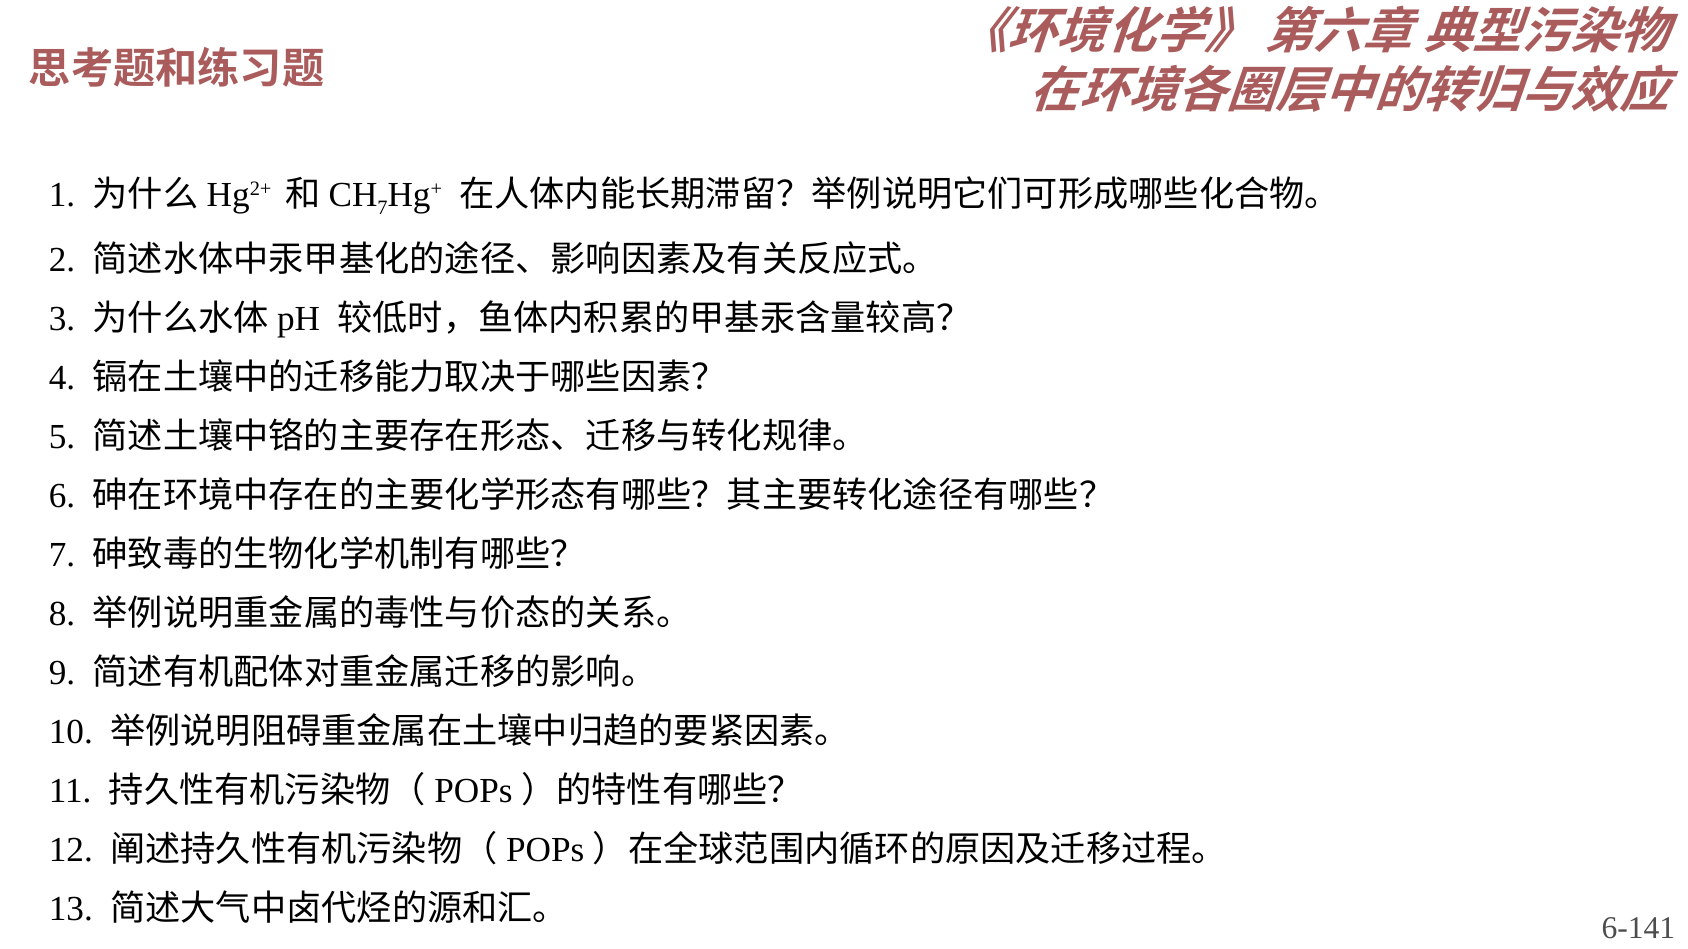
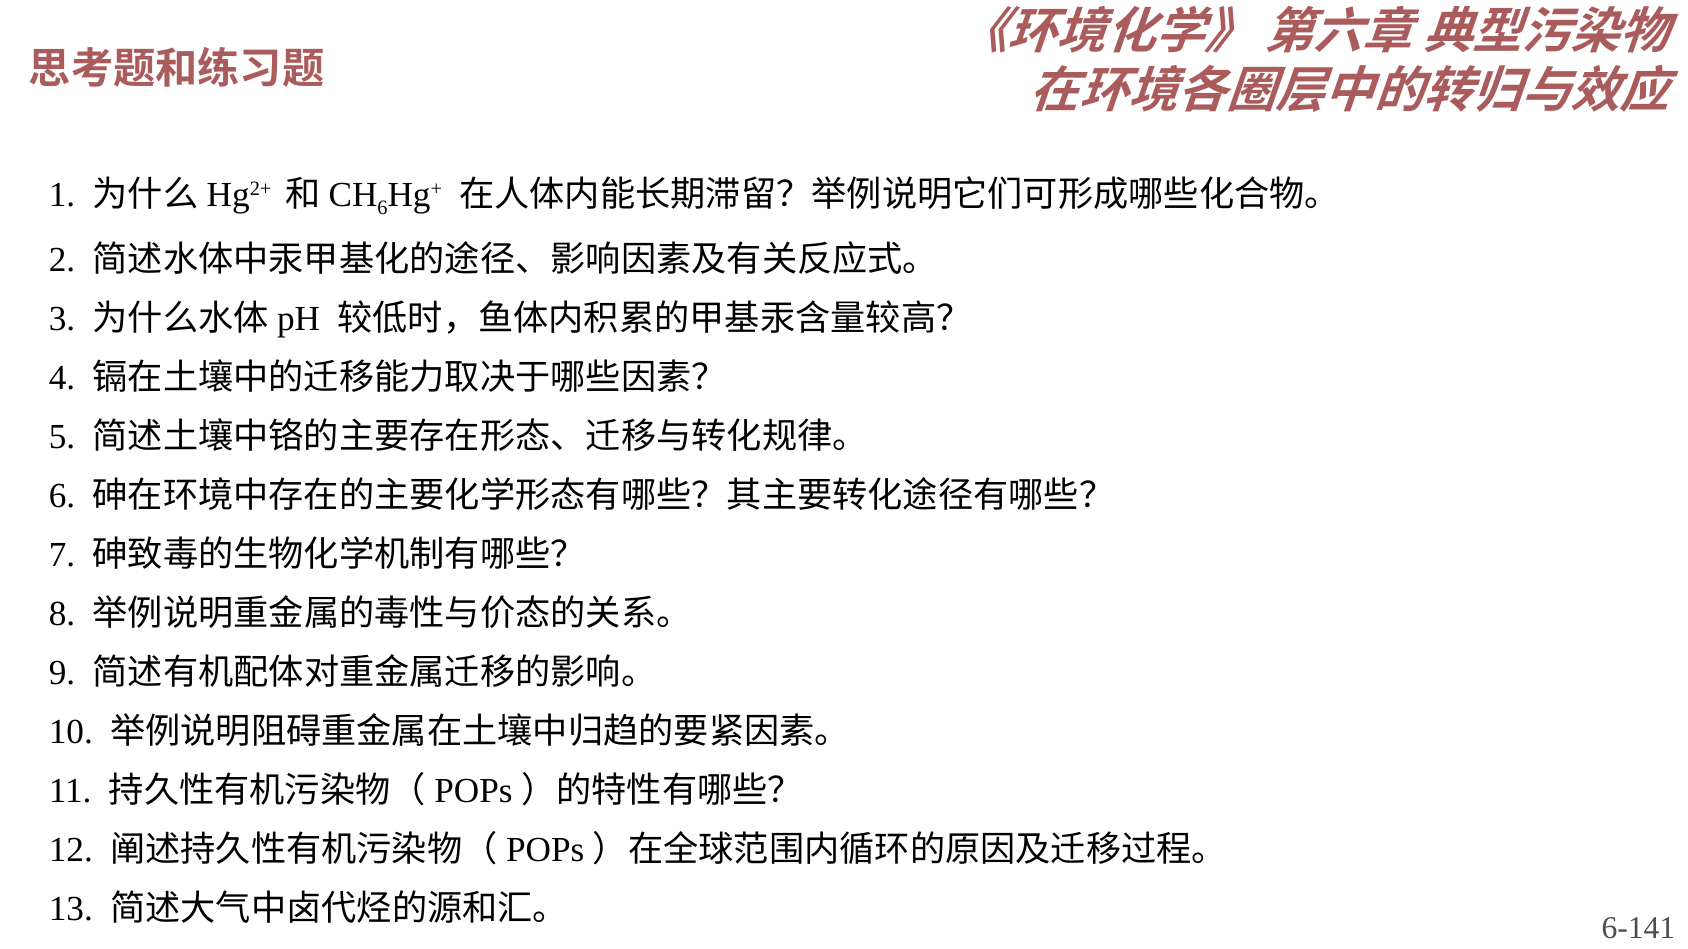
7: 7 -> 6 (383, 208)
